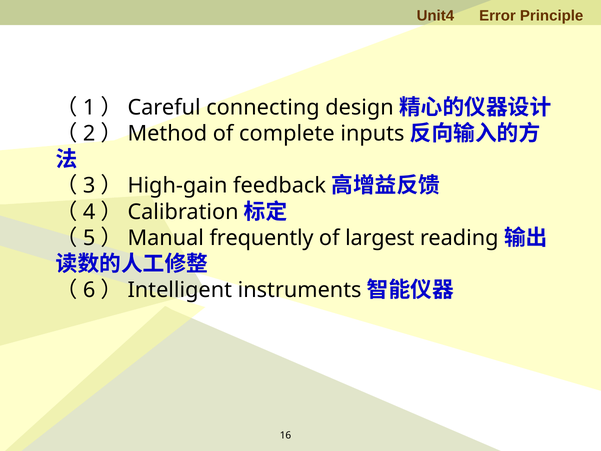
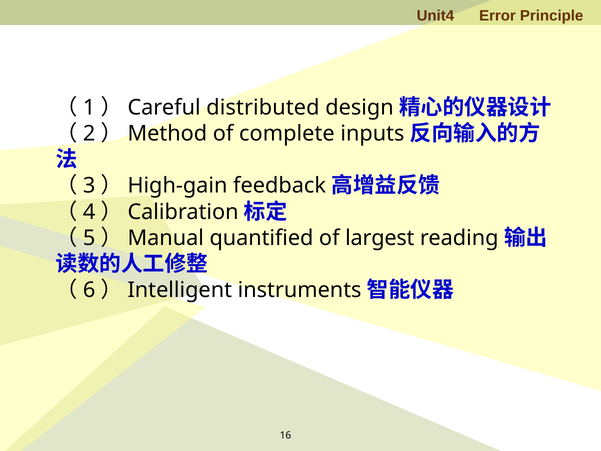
connecting: connecting -> distributed (263, 108)
frequently: frequently -> quantified (261, 238)
